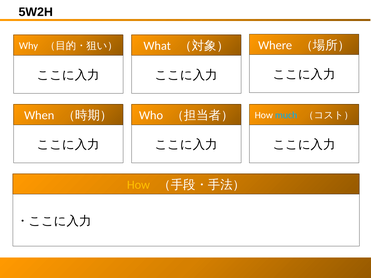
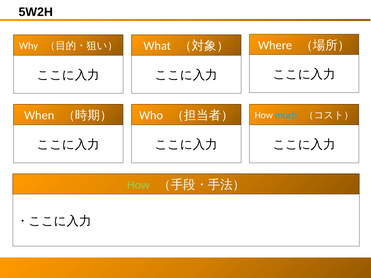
How colour: yellow -> light green (138, 185)
